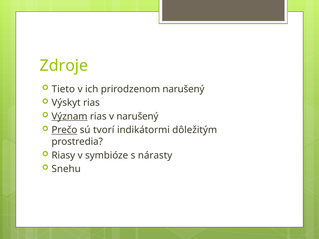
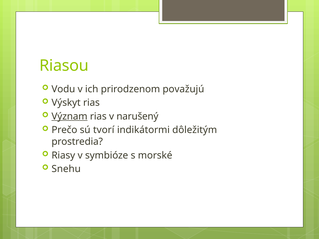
Zdroje: Zdroje -> Riasou (64, 66)
Tieto: Tieto -> Vodu (63, 89)
prirodzenom narušený: narušený -> považujú (183, 89)
Prečo underline: present -> none (64, 130)
nárasty: nárasty -> morské (155, 155)
